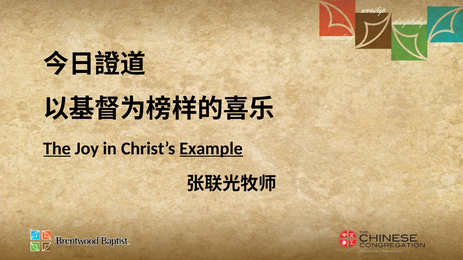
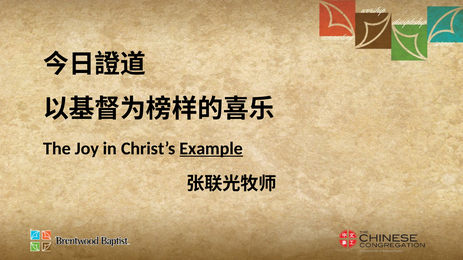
The underline: present -> none (57, 149)
